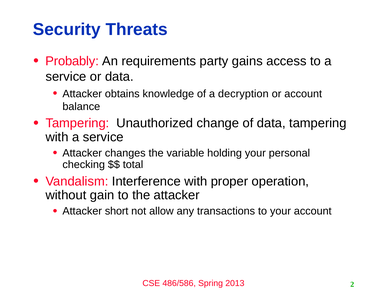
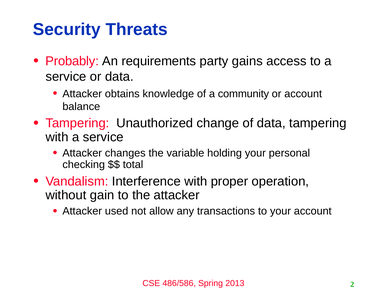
decryption: decryption -> community (243, 94)
short: short -> used (117, 211)
